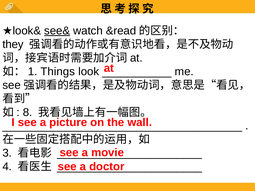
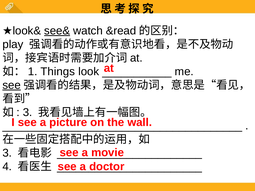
they: they -> play (13, 44)
see underline: none -> present (12, 85)
8: 8 -> 3 (28, 112)
